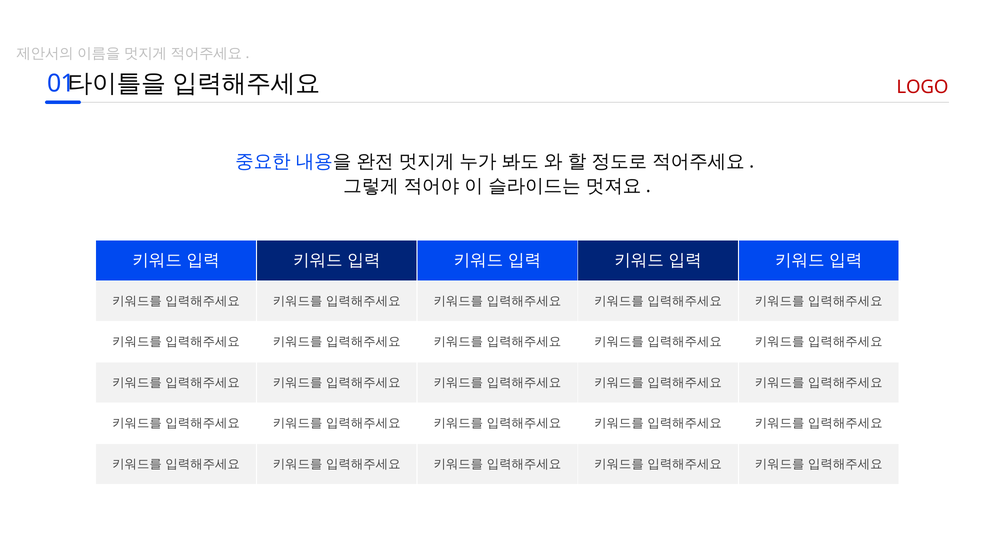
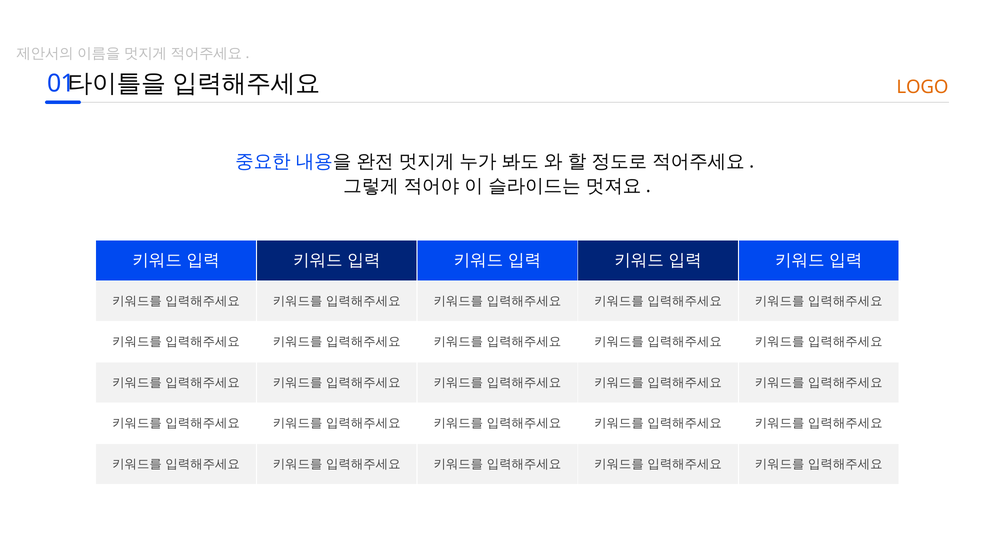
LOGO colour: red -> orange (922, 87)
